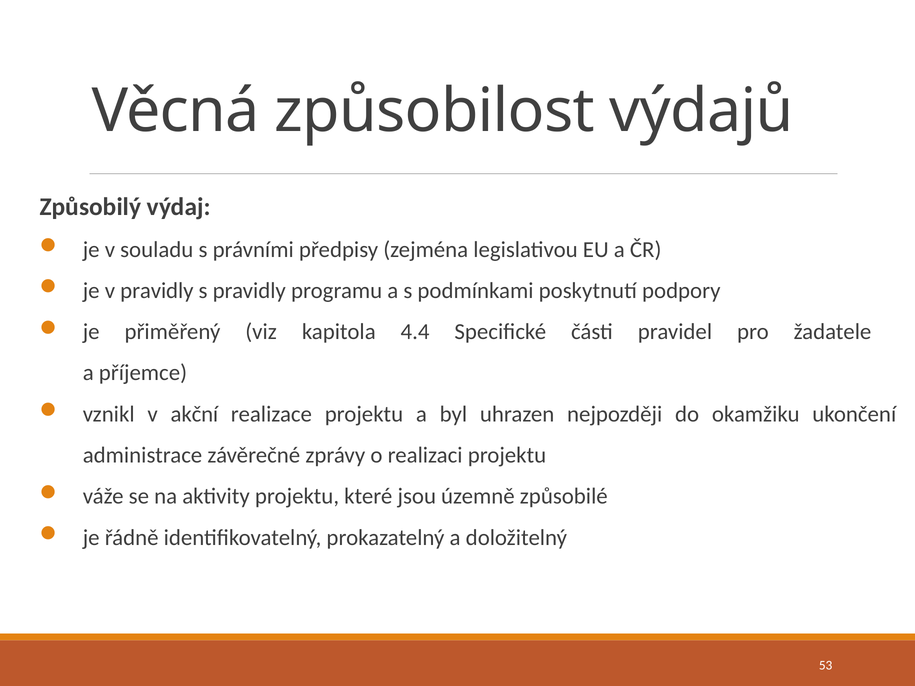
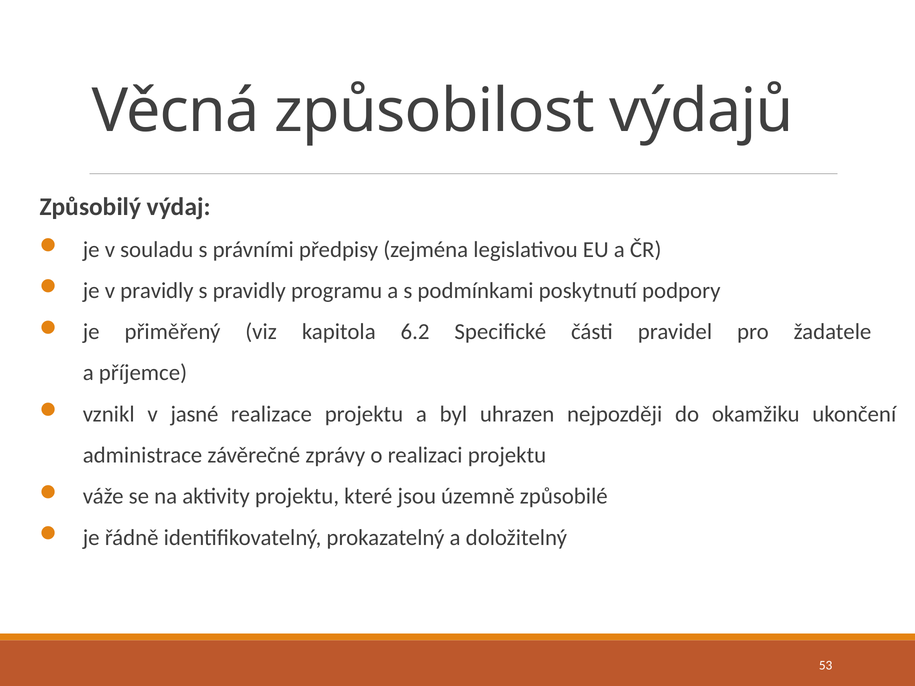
4.4: 4.4 -> 6.2 (415, 332)
akční: akční -> jasné (194, 414)
